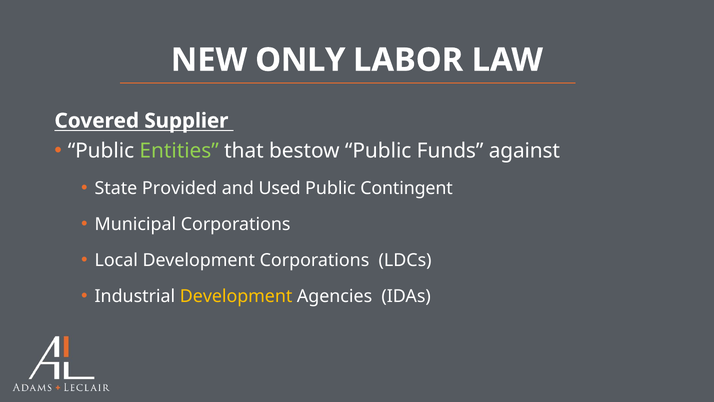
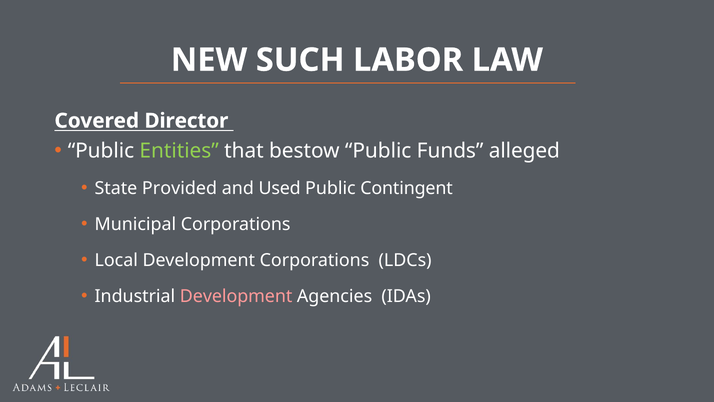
ONLY: ONLY -> SUCH (300, 60)
Supplier: Supplier -> Director (186, 121)
against: against -> alleged (524, 151)
Development colour: yellow -> pink (236, 296)
